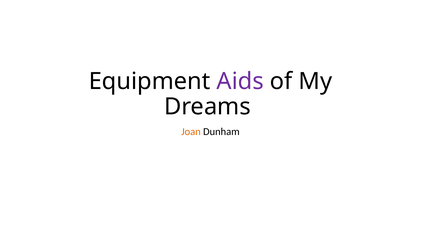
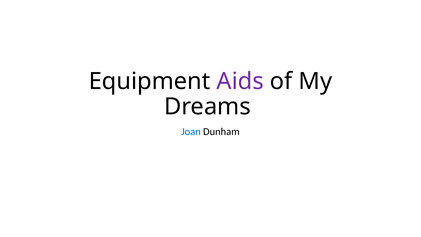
Joan colour: orange -> blue (191, 132)
